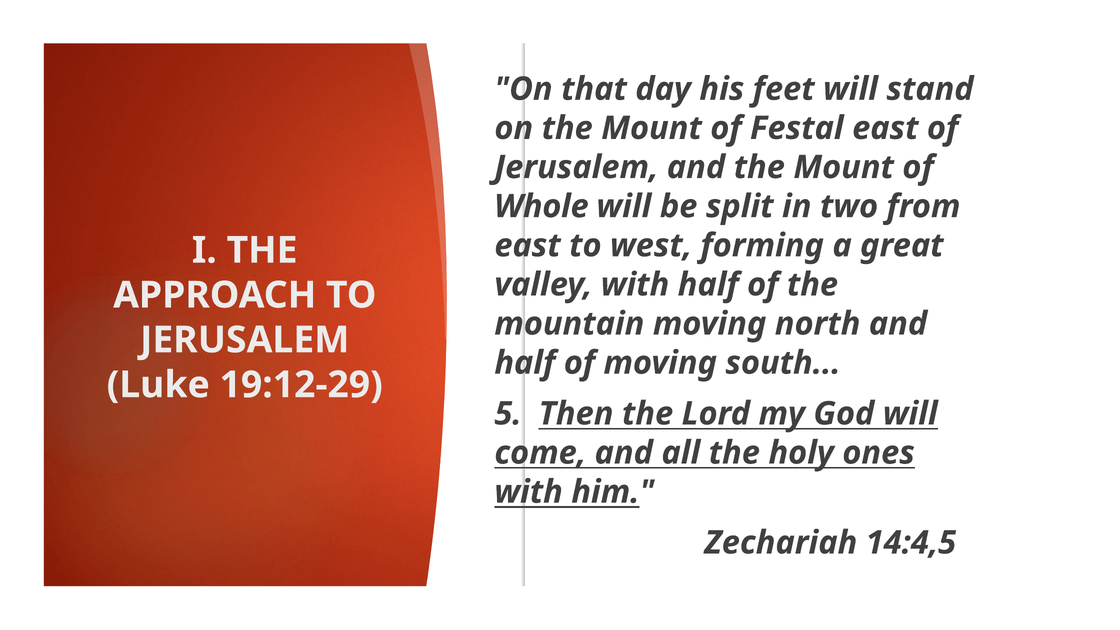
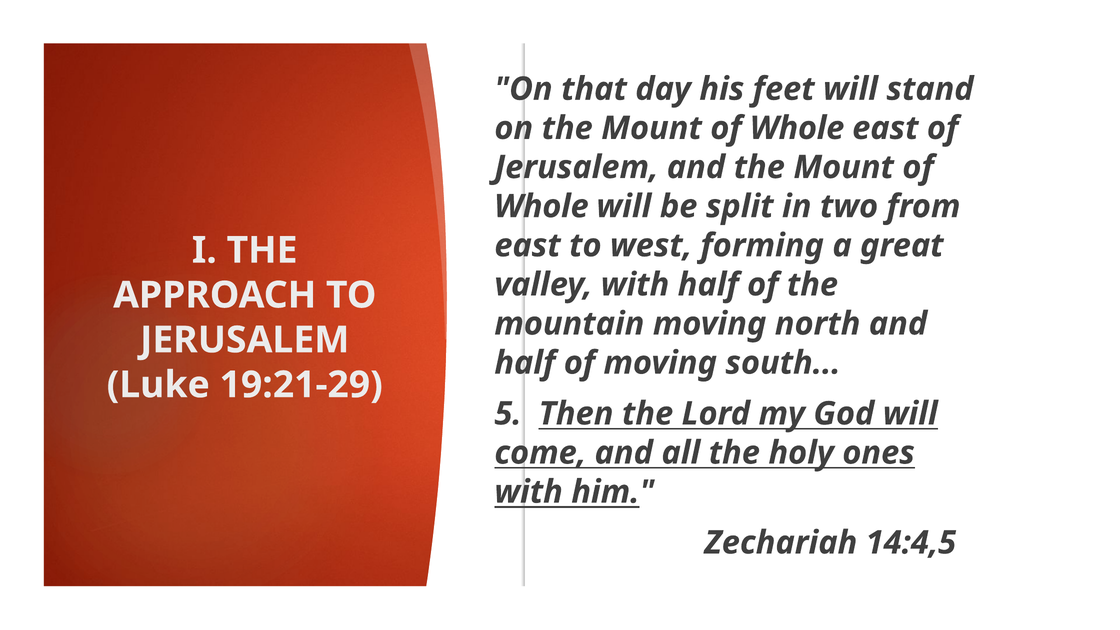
Festal: Festal -> Whole (797, 128)
19:12-29: 19:12-29 -> 19:21-29 (301, 385)
